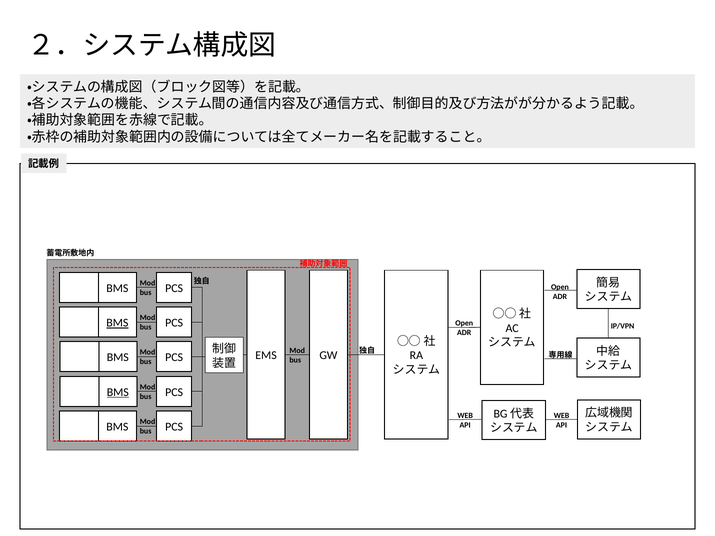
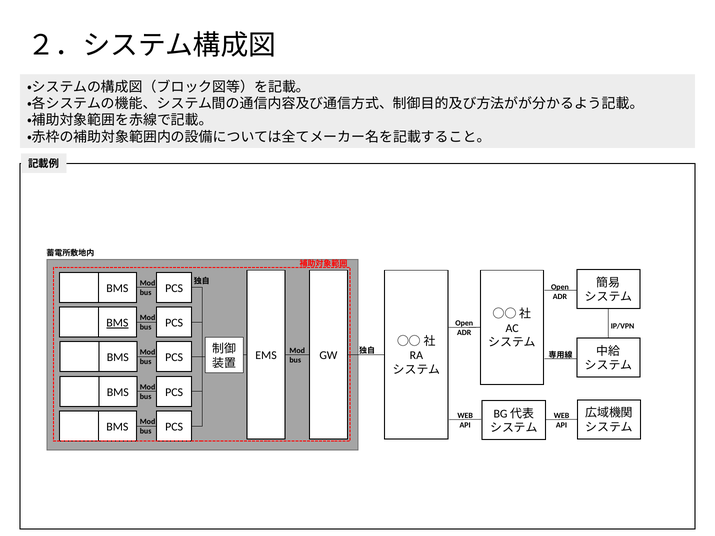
BMS underline: present -> none (118, 392)
